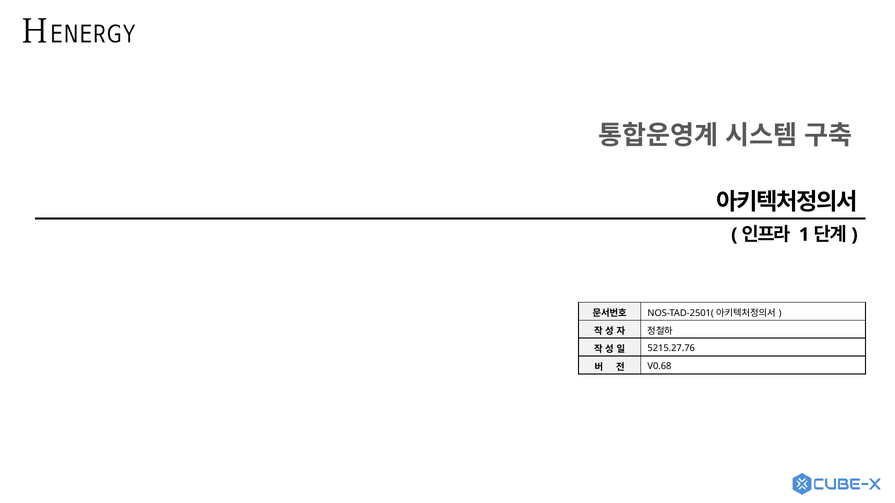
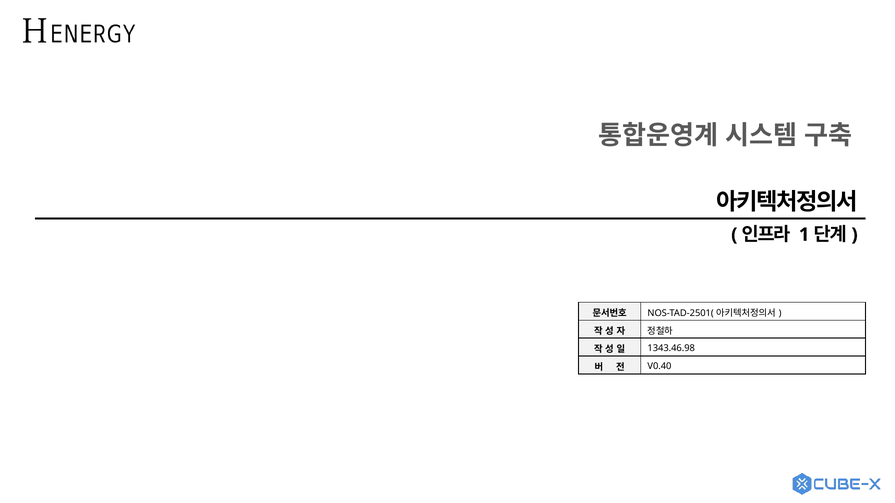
5215.27.76: 5215.27.76 -> 1343.46.98 (671, 349)
V0.68: V0.68 -> V0.40 (659, 367)
